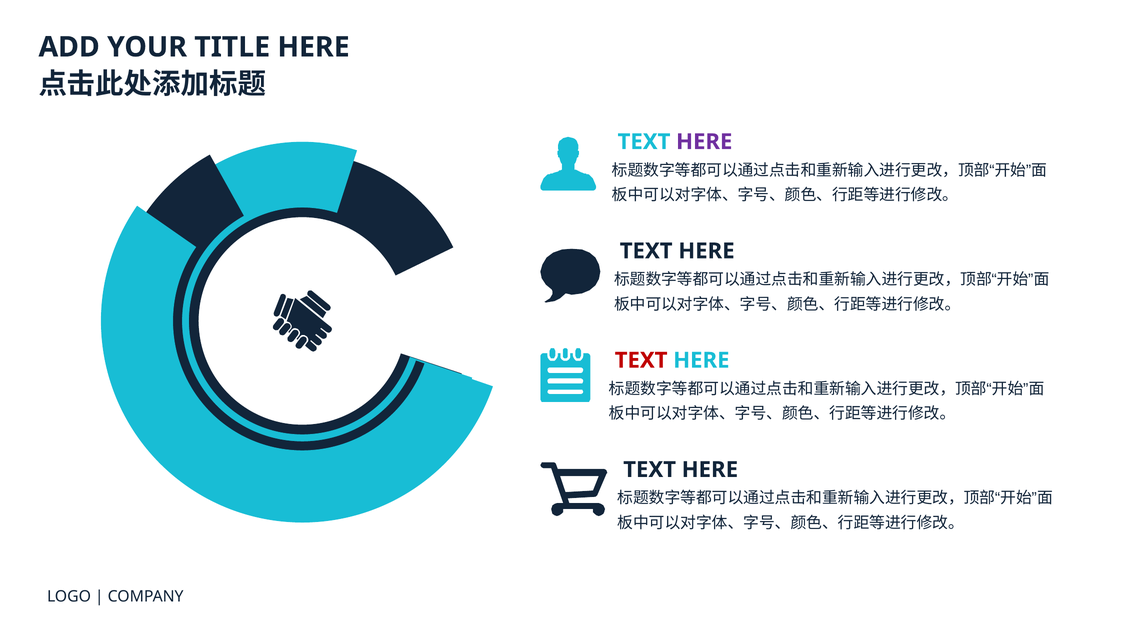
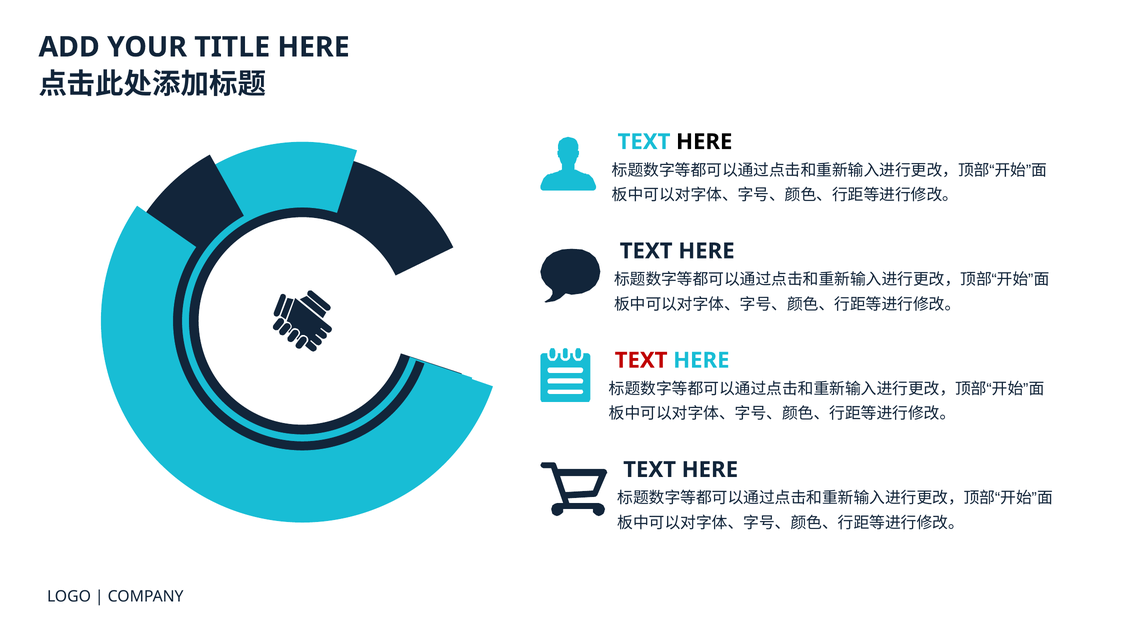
HERE colour: purple -> black (704, 142)
